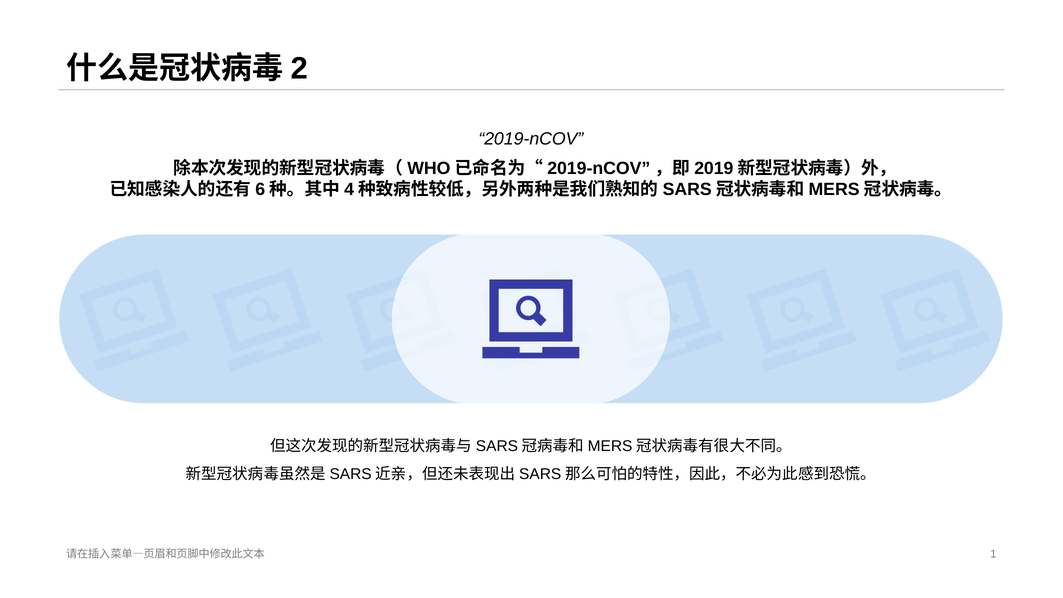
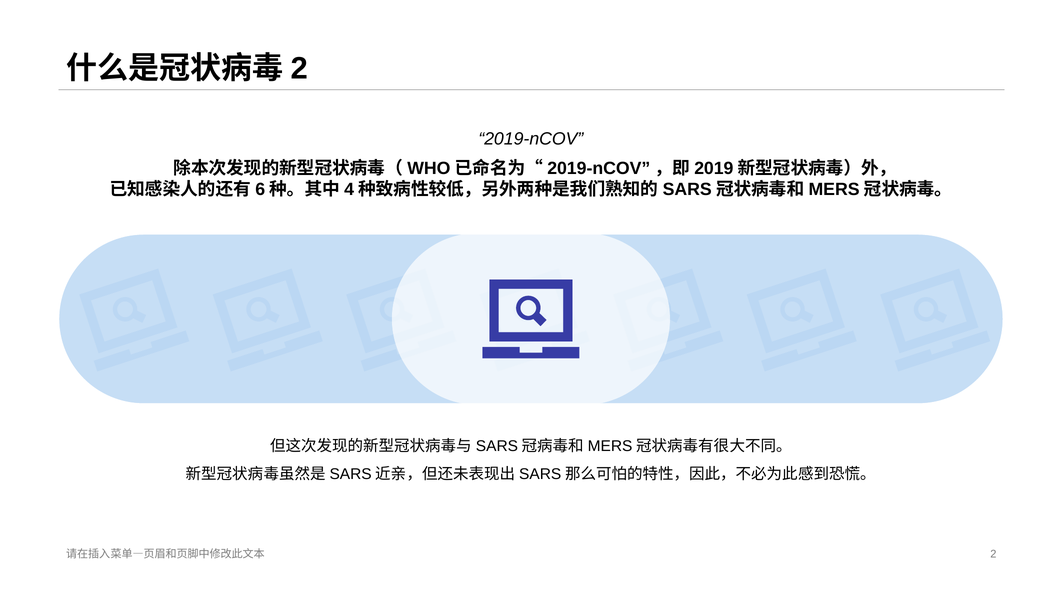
1: 1 -> 2 (993, 554)
